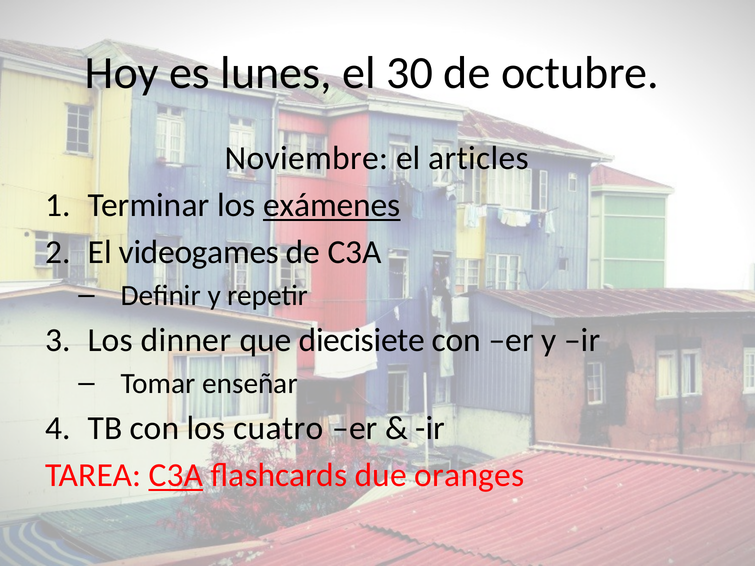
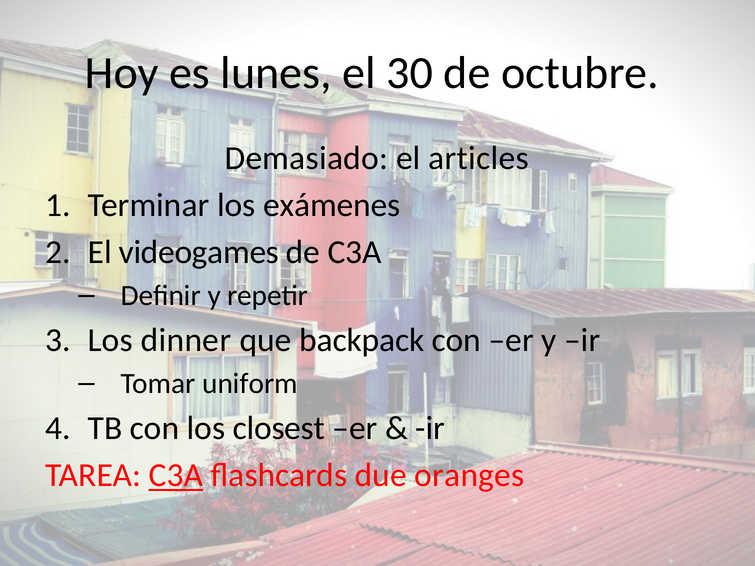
Noviembre: Noviembre -> Demasiado (306, 158)
exámenes underline: present -> none (332, 205)
diecisiete: diecisiete -> backpack (362, 341)
enseñar: enseñar -> uniform (250, 384)
cuatro: cuatro -> closest (279, 429)
